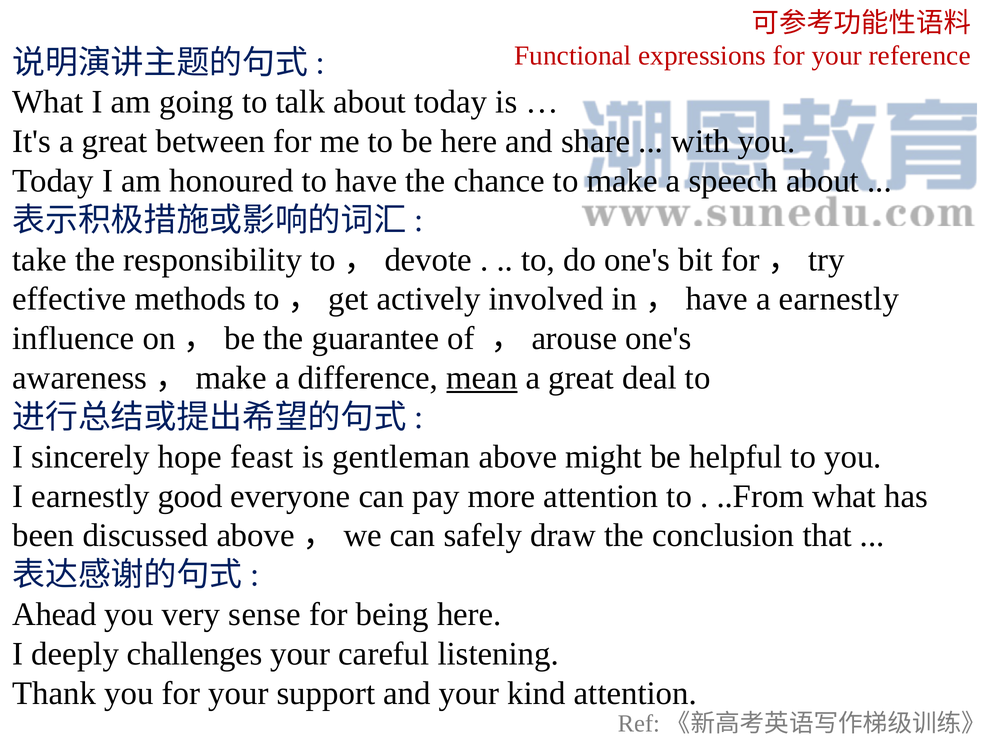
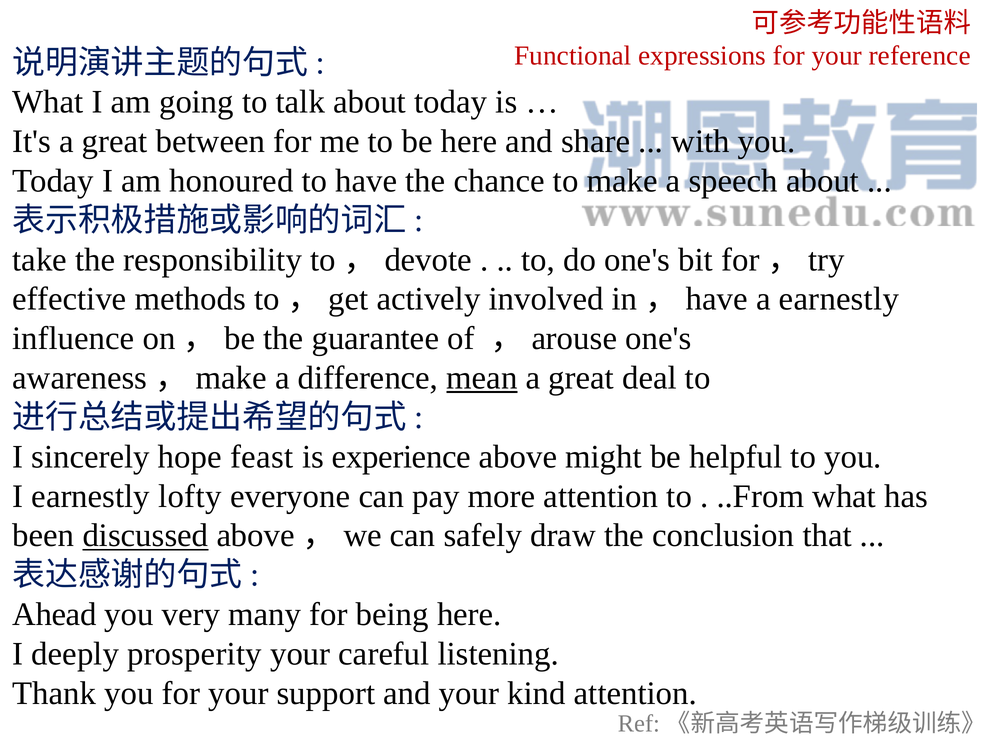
gentleman: gentleman -> experience (401, 457)
good: good -> lofty (190, 496)
discussed underline: none -> present (145, 535)
sense: sense -> many (265, 614)
challenges: challenges -> prosperity (194, 654)
